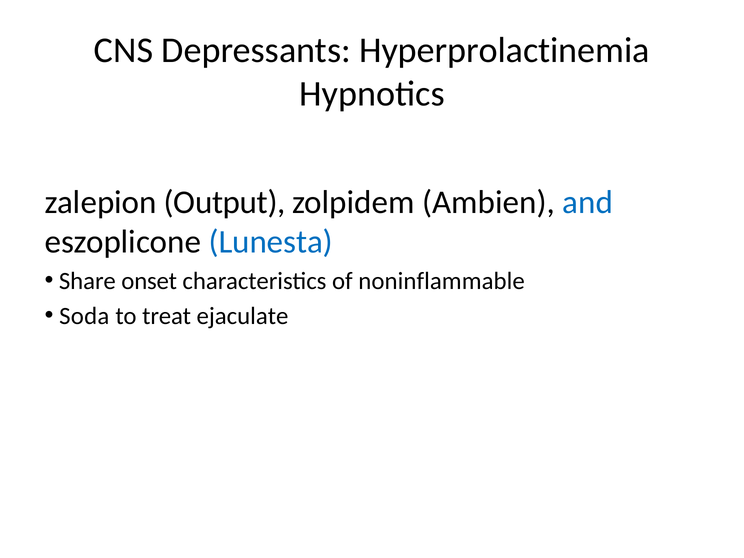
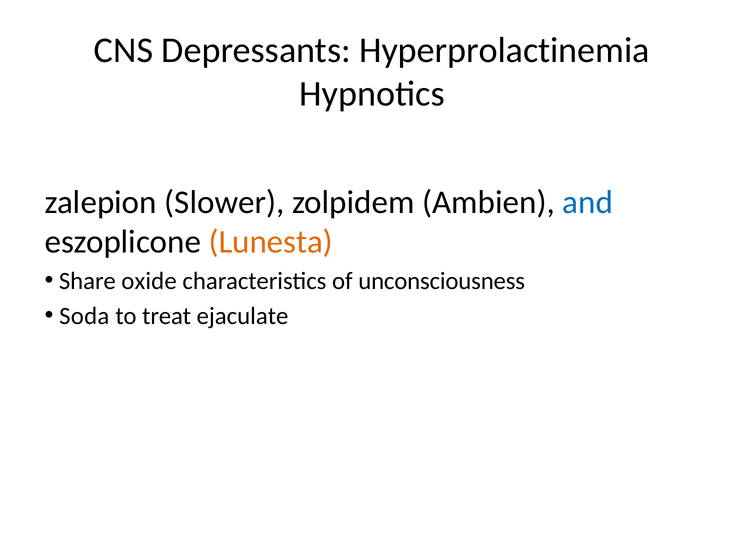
Output: Output -> Slower (224, 202)
Lunesta colour: blue -> orange (271, 242)
onset: onset -> oxide (149, 281)
noninflammable: noninflammable -> unconsciousness (442, 281)
